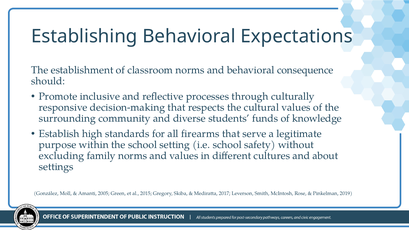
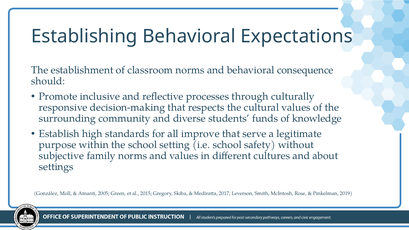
firearms: firearms -> improve (200, 134)
excluding: excluding -> subjective (61, 156)
